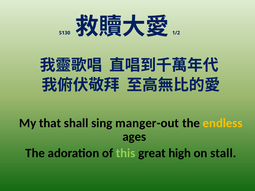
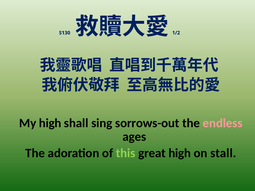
My that: that -> high (50, 123)
manger-out: manger-out -> sorrows-out (147, 123)
endless colour: yellow -> pink (223, 123)
